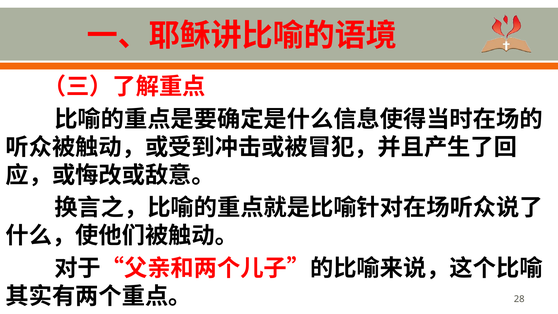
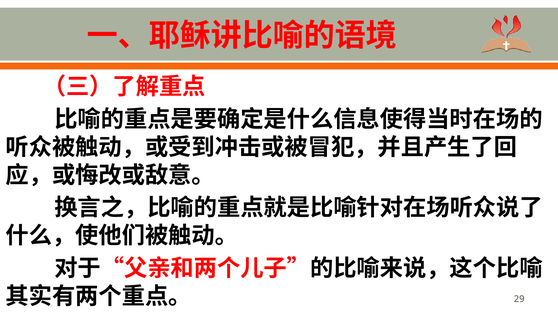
28: 28 -> 29 (519, 299)
